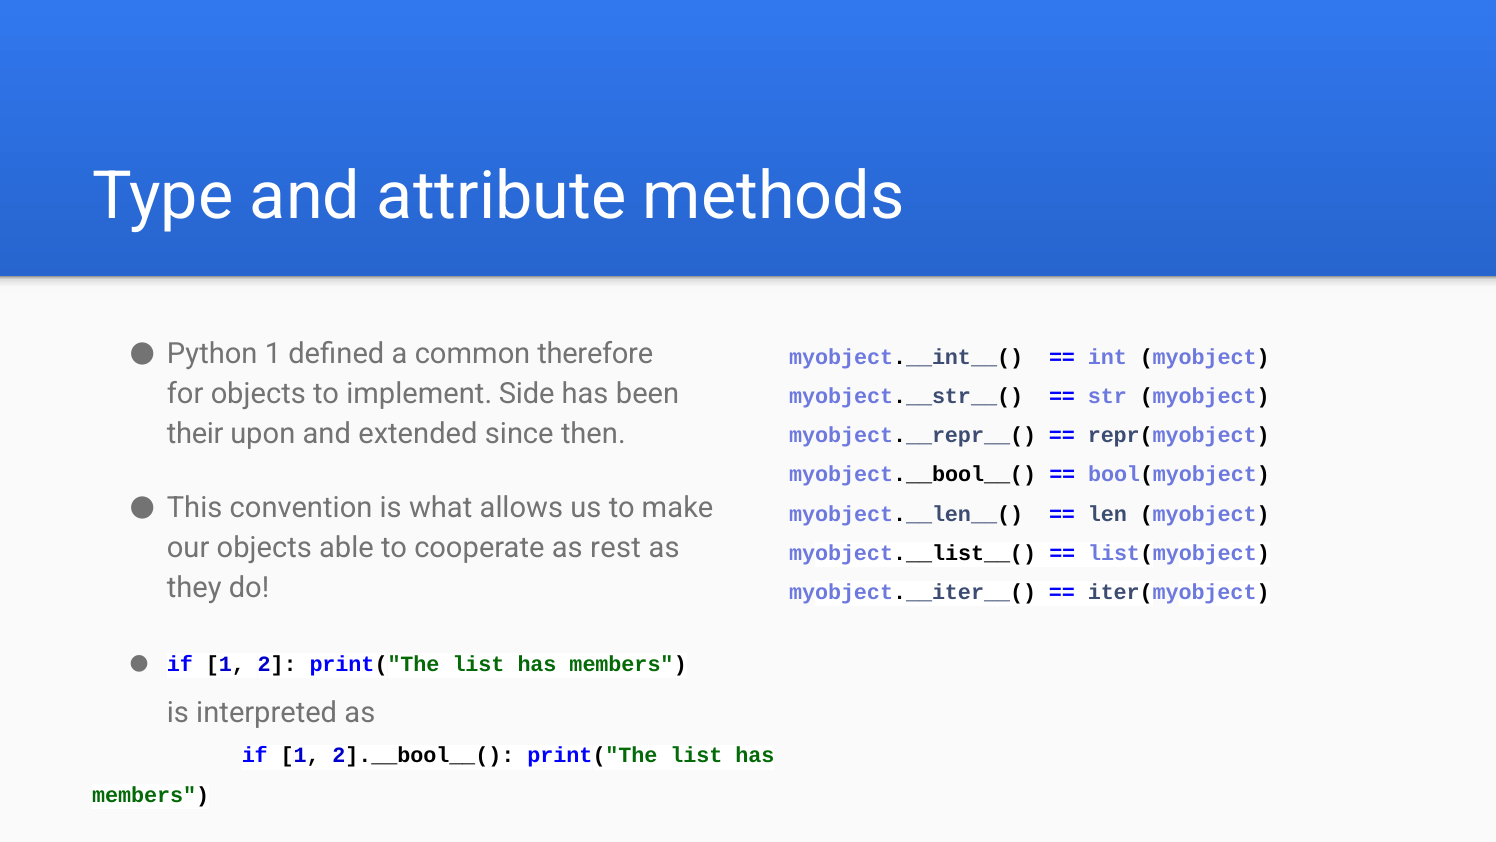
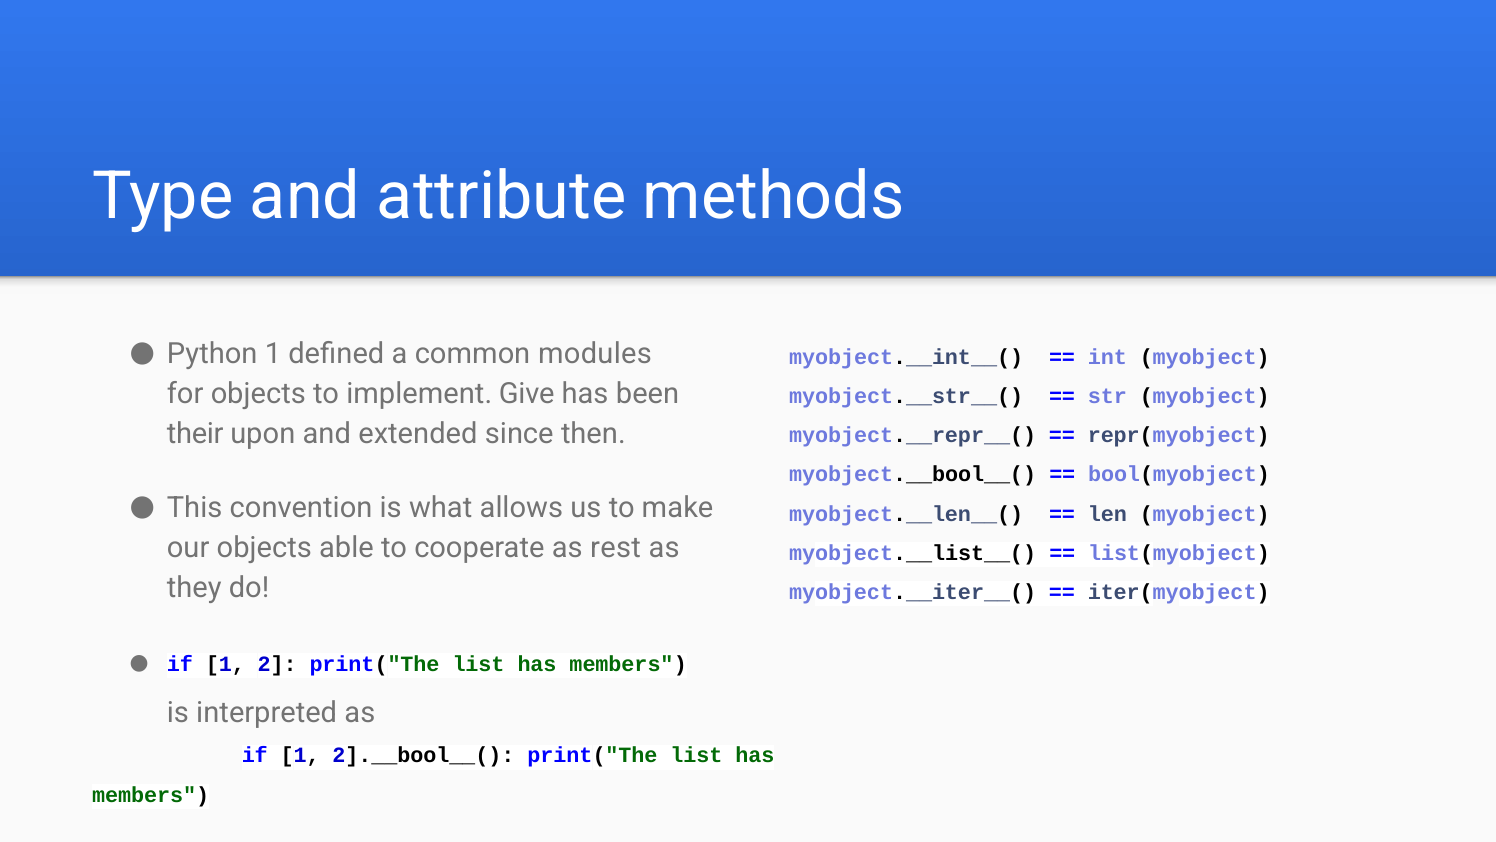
therefore: therefore -> modules (595, 354)
Side: Side -> Give (527, 394)
